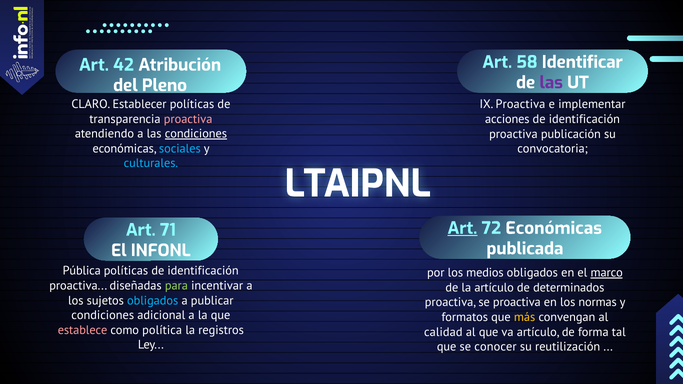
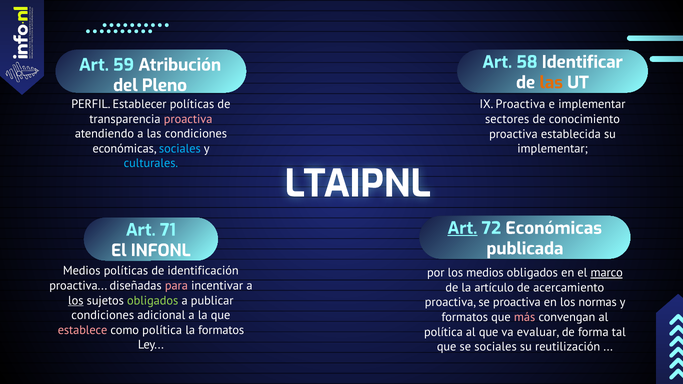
42: 42 -> 59 (124, 65)
las colour: purple -> orange (551, 83)
CLARO: CLARO -> PERFIL (91, 104)
acciones: acciones -> sectores (507, 119)
identificación: identificación -> conocimiento (584, 119)
condiciones underline: present -> none (196, 134)
publicación: publicación -> establecida (571, 134)
convocatoria: convocatoria -> implementar (553, 149)
Pública: Pública -> Medios (82, 271)
para colour: light green -> pink (176, 286)
determinados: determinados -> acercamiento (569, 288)
los underline: none -> present (76, 301)
obligados colour: light blue -> light green (153, 301)
más colour: yellow -> pink (525, 317)
la registros: registros -> formatos (221, 330)
calidad: calidad -> política (443, 332)
va artículo: artículo -> evaluar (538, 332)
se conocer: conocer -> sociales (496, 347)
